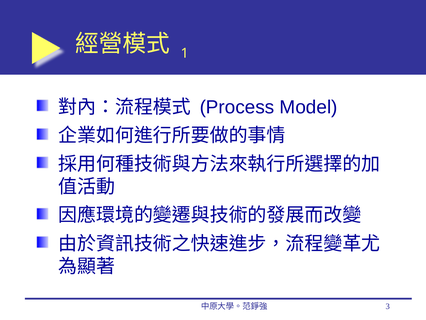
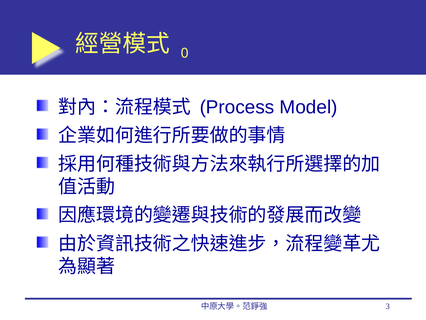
1: 1 -> 0 (185, 53)
